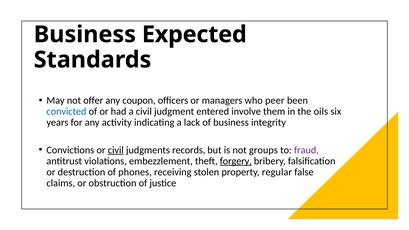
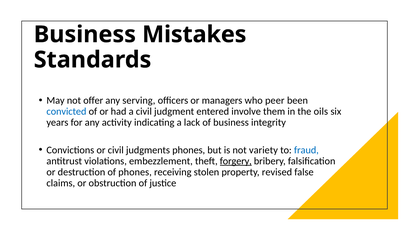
Expected: Expected -> Mistakes (194, 34)
coupon: coupon -> serving (139, 100)
civil underline: present -> none (116, 150)
judgments records: records -> phones (189, 150)
groups: groups -> variety (263, 150)
fraud colour: purple -> blue (306, 150)
regular: regular -> revised (277, 172)
